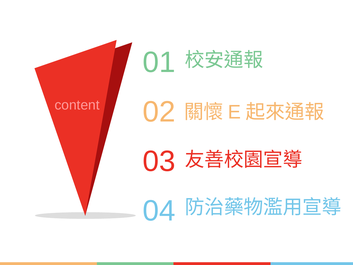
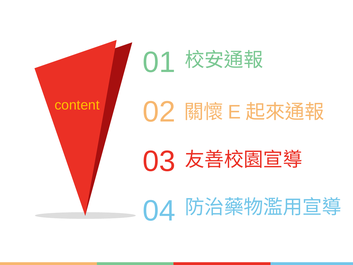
content colour: pink -> yellow (77, 105)
